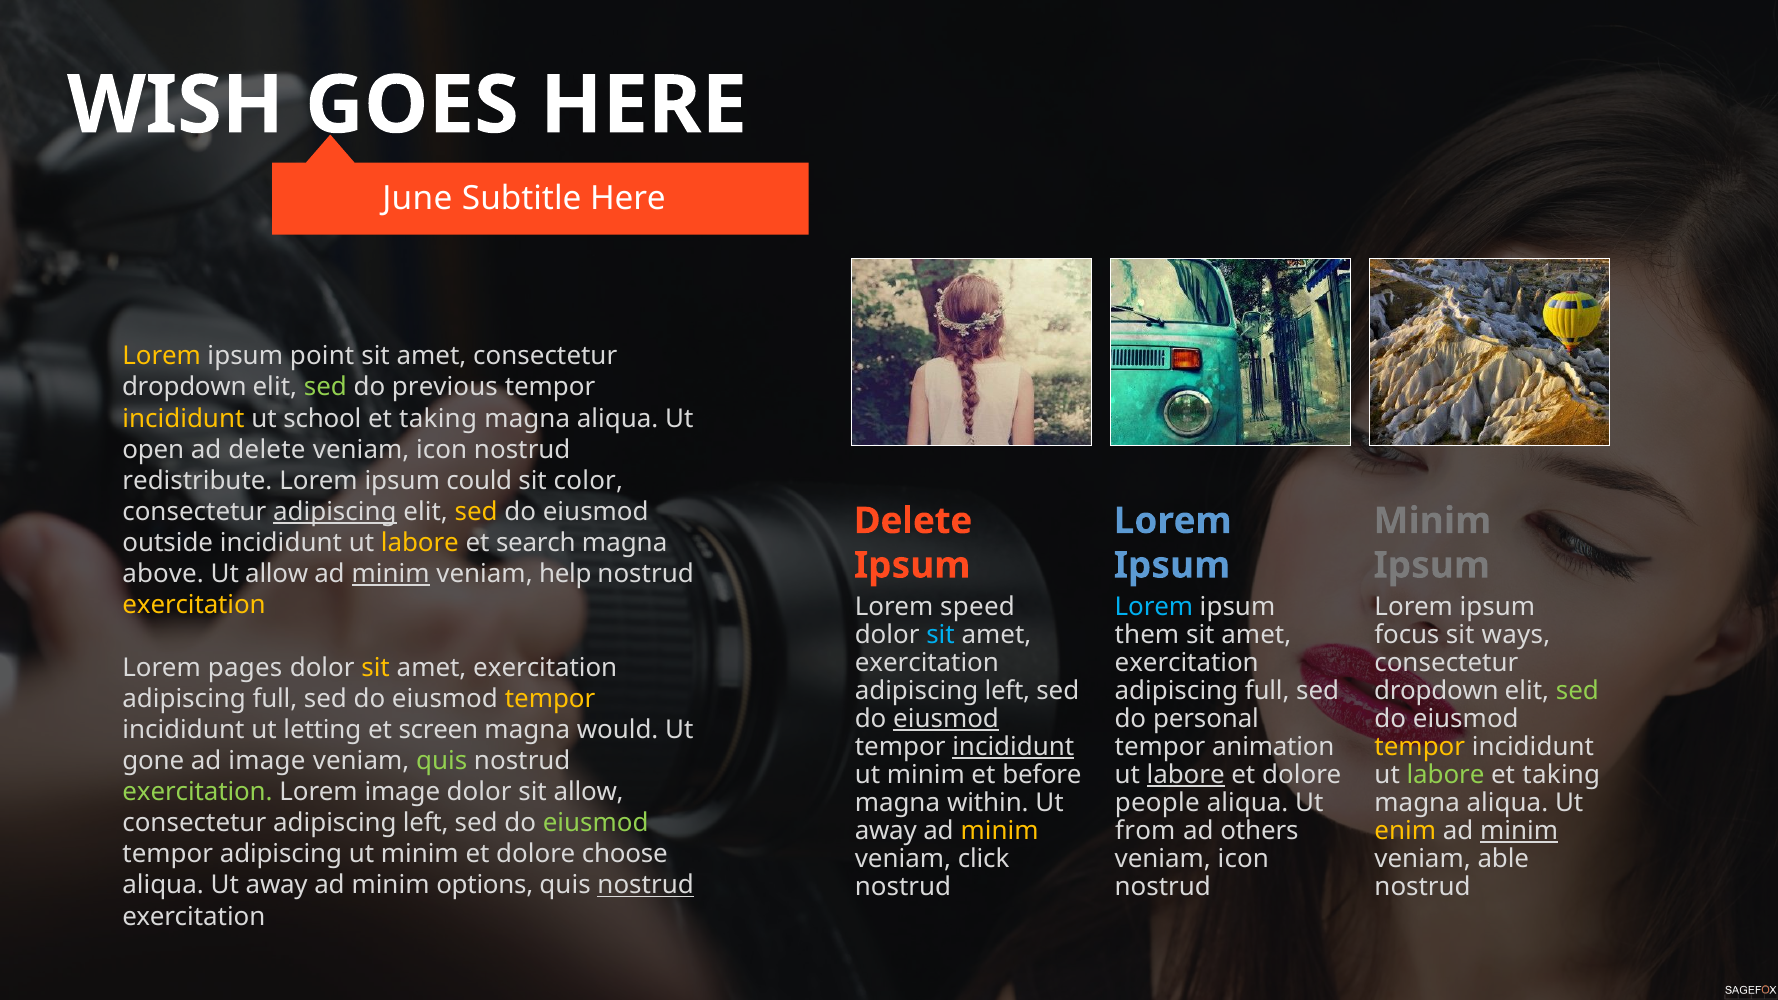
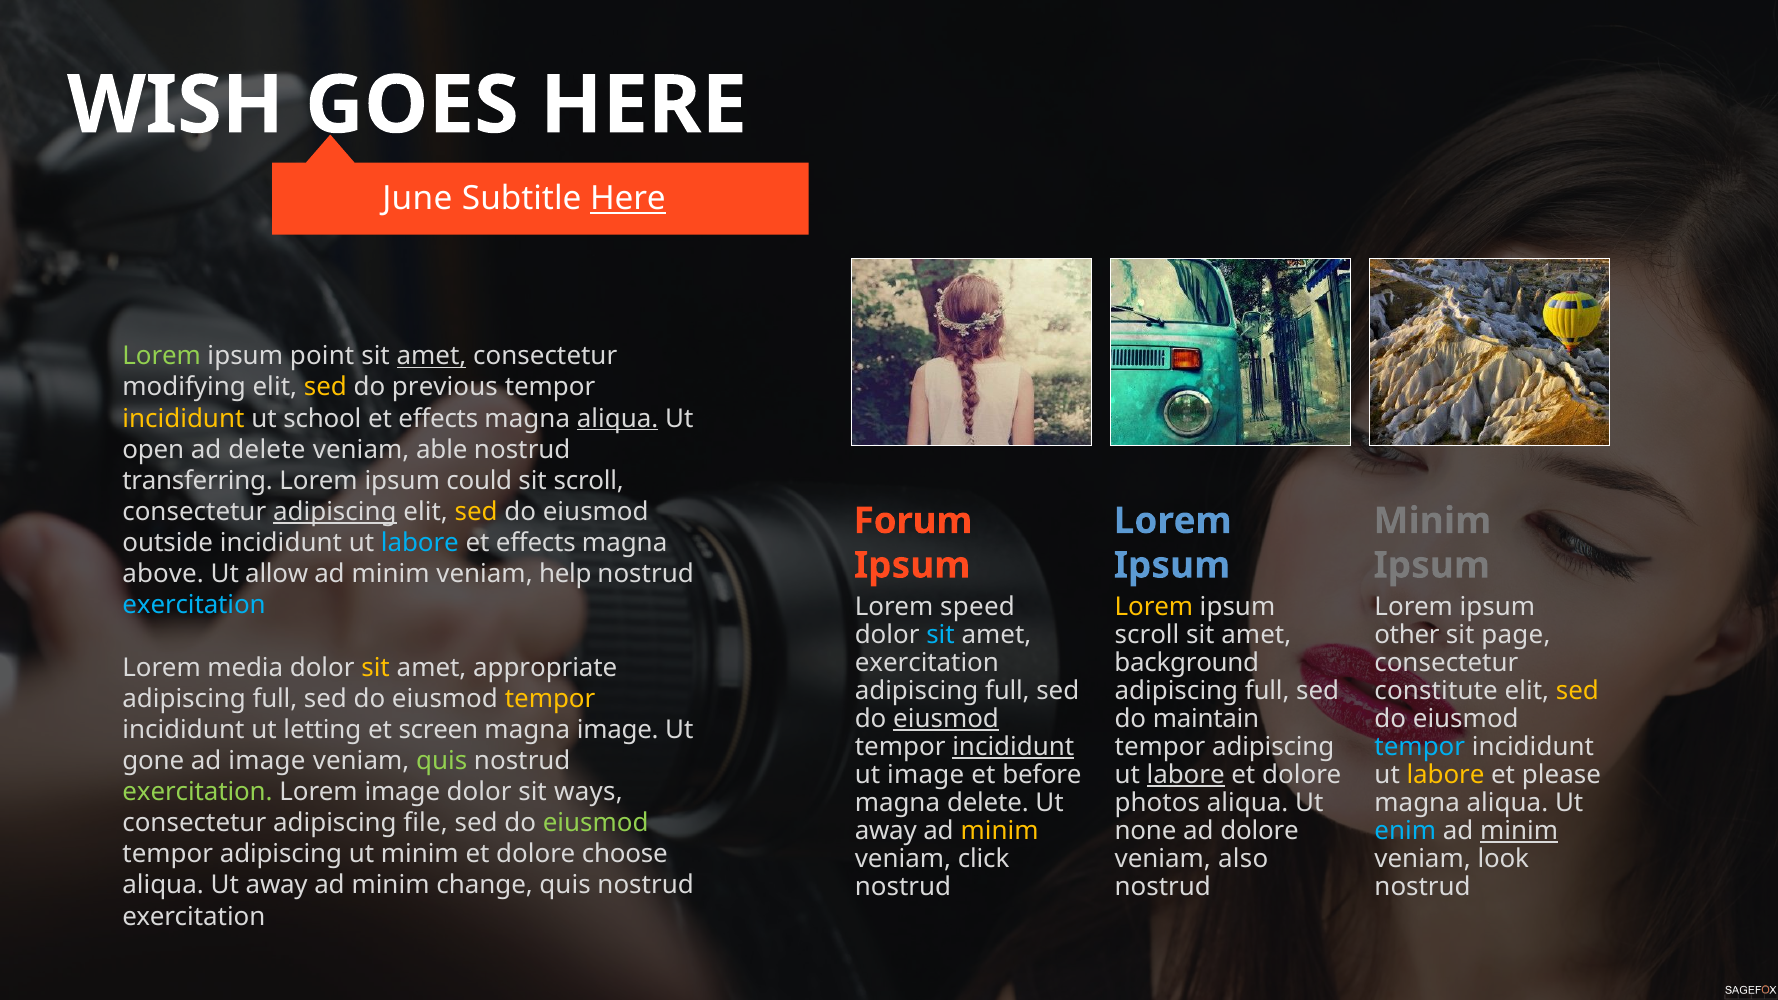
Here underline: none -> present (628, 199)
Lorem colour: yellow -> light green (162, 356)
amet underline: none -> present (432, 356)
dropdown: dropdown -> modifying (184, 387)
sed colour: light green -> yellow (325, 387)
taking: taking -> effects (438, 419)
aliqua underline: none -> present (618, 419)
icon: icon -> able (442, 450)
redistribute: redistribute -> transferring (198, 481)
sit color: color -> scroll (589, 481)
Delete: Delete -> Forum (913, 521)
labore colour: yellow -> light blue (420, 543)
search: search -> effects (536, 543)
minim underline: present -> none (391, 574)
exercitation colour: yellow -> light blue (194, 605)
Lorem colour: light blue -> yellow (1154, 607)
them: them -> scroll (1147, 635)
focus: focus -> other (1407, 635)
ways: ways -> page (1516, 635)
exercitation: exercitation -> background (1187, 663)
pages: pages -> media (245, 668)
exercitation: exercitation -> appropriate (545, 668)
left: left -> full (1007, 691)
dropdown: dropdown -> constitute (1436, 691)
sed colour: light green -> yellow (1577, 691)
personal: personal -> maintain (1206, 719)
magna would: would -> image (618, 730)
animation: animation -> adipiscing (1273, 747)
tempor colour: yellow -> light blue (1420, 747)
minim: minim -> image (926, 775)
labore colour: light green -> yellow (1445, 775)
taking: taking -> please (1561, 775)
sit allow: allow -> ways (588, 792)
magna within: within -> delete (988, 803)
people: people -> photos (1157, 803)
consectetur adipiscing left: left -> file (426, 823)
from: from -> none (1146, 831)
ad others: others -> dolore (1260, 831)
enim colour: yellow -> light blue (1405, 831)
icon: icon -> also (1243, 859)
able: able -> look (1503, 859)
options: options -> change (485, 886)
nostrud underline: present -> none (646, 886)
